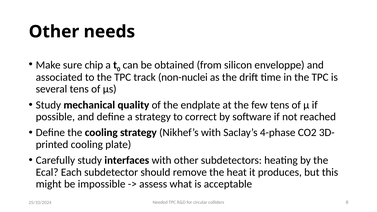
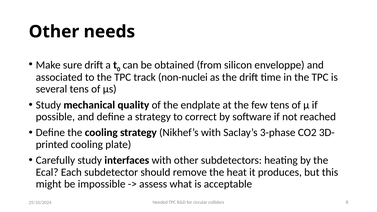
sure chip: chip -> drift (94, 65)
4-phase: 4-phase -> 3-phase (278, 133)
